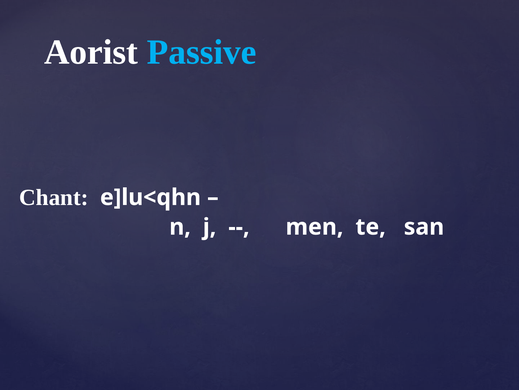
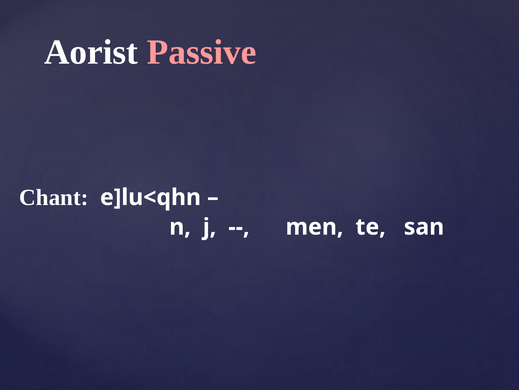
Passive colour: light blue -> pink (202, 52)
